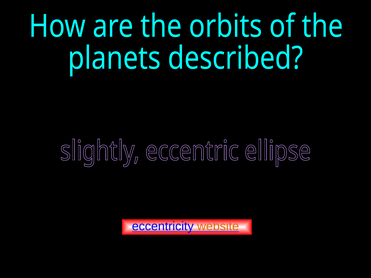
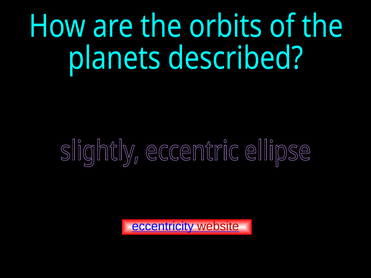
website colour: orange -> red (218, 227)
